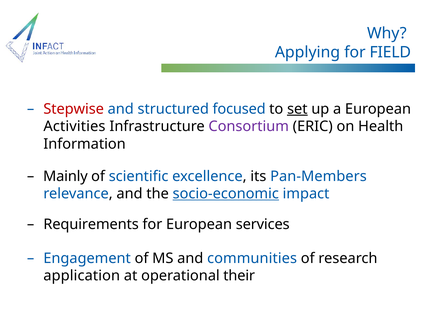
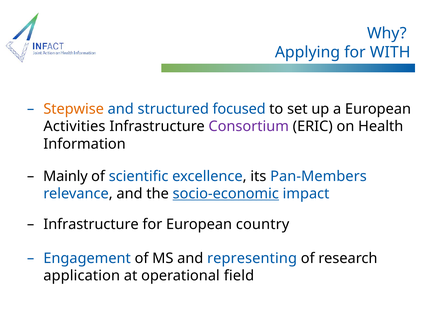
FIELD: FIELD -> WITH (390, 52)
Stepwise colour: red -> orange (74, 109)
set underline: present -> none (297, 109)
Requirements: Requirements -> Infrastructure (91, 224)
services: services -> country (263, 224)
communities: communities -> representing (252, 258)
their: their -> field (239, 276)
